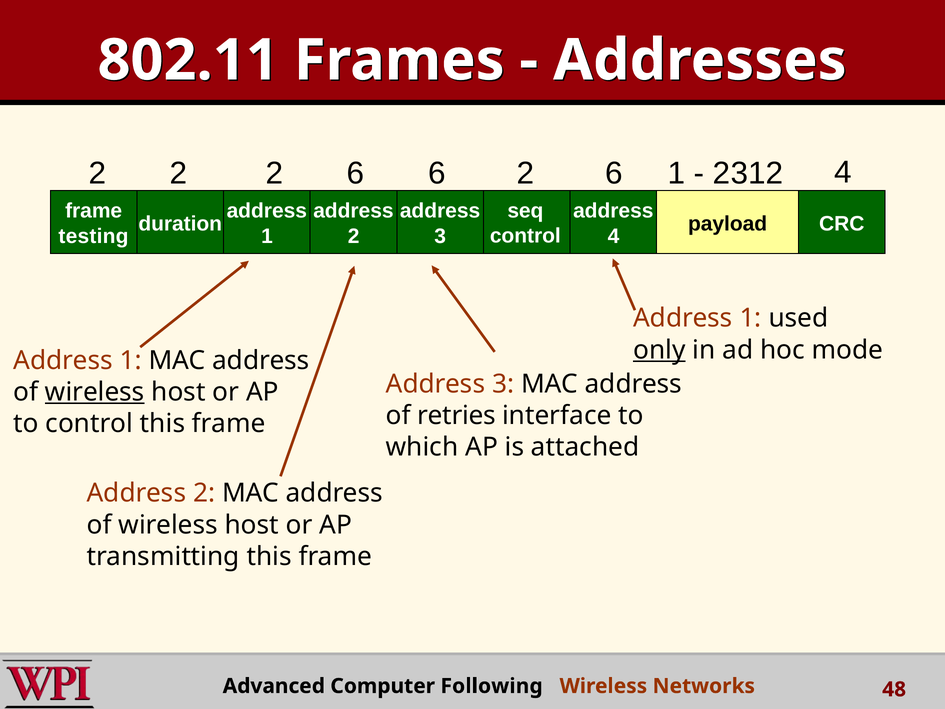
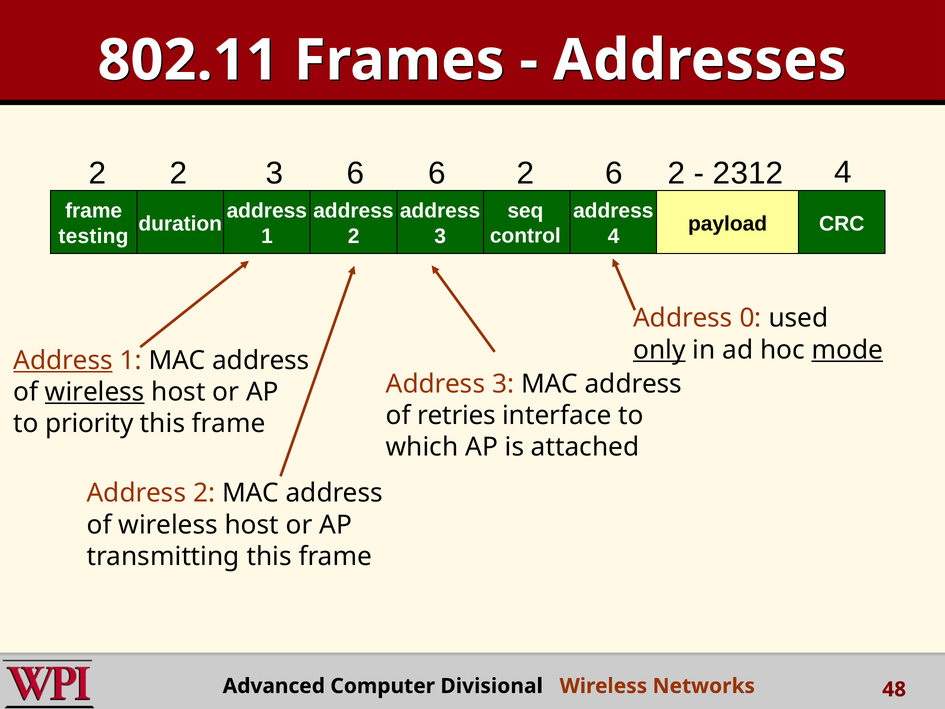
2 2 2: 2 -> 3 (274, 173)
2 6 1: 1 -> 2 (676, 173)
1: 1 -> 0 (751, 318)
mode underline: none -> present (847, 350)
Address underline: none -> present (63, 360)
to control: control -> priority (89, 423)
Following: Following -> Divisional (492, 686)
